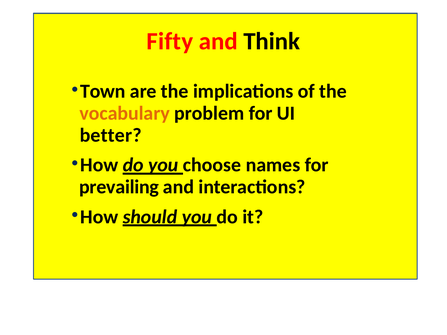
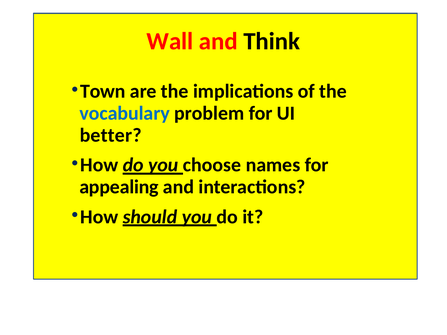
Fifty: Fifty -> Wall (170, 41)
vocabulary colour: orange -> blue (125, 113)
prevailing: prevailing -> appealing (119, 187)
